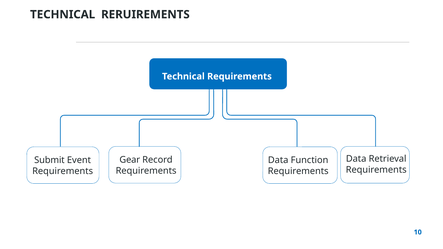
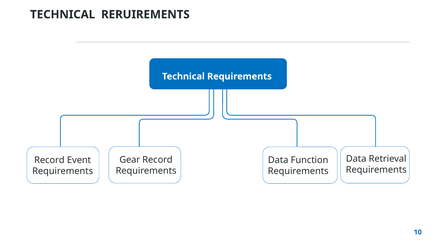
Submit: Submit -> Record (49, 160)
